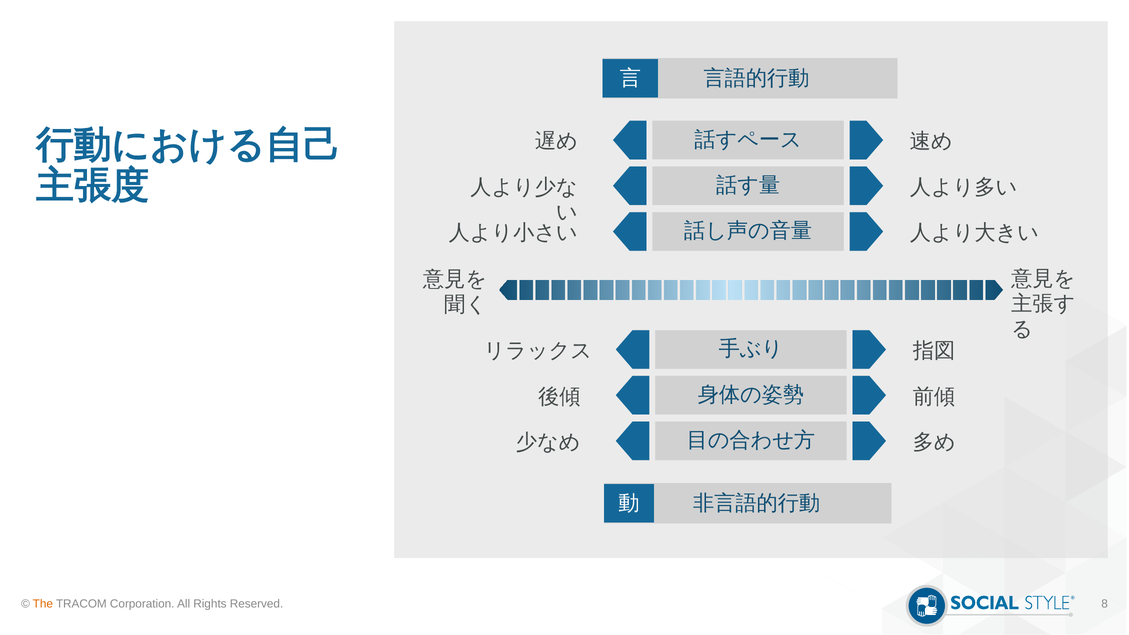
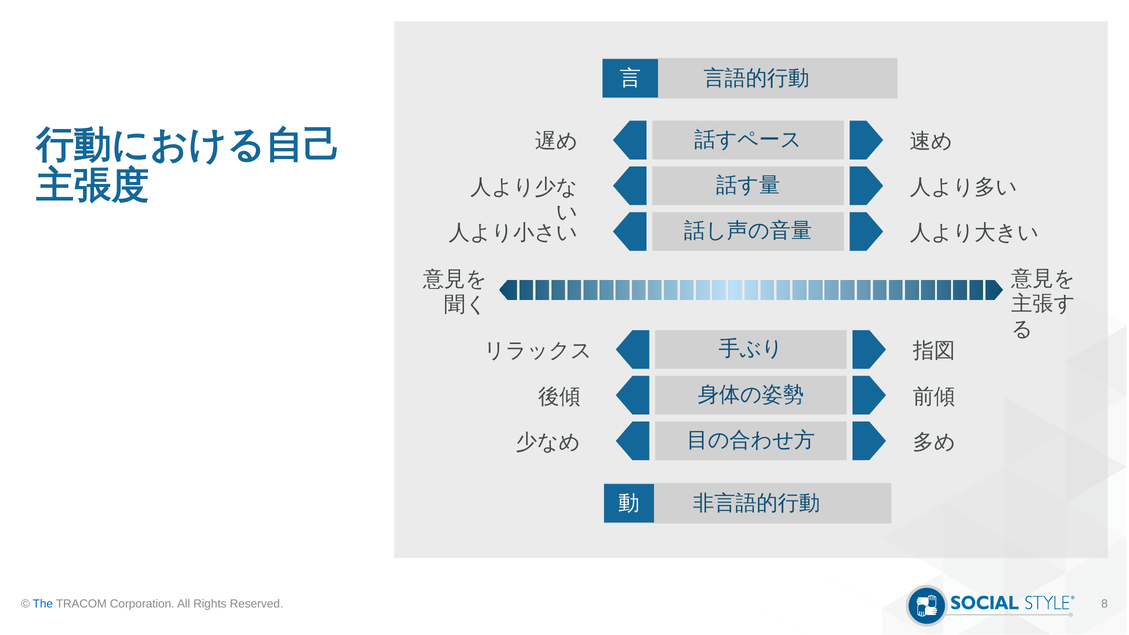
The colour: orange -> blue (43, 604)
